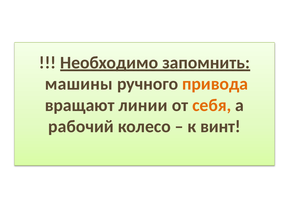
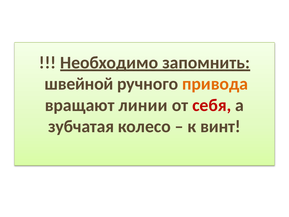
машины: машины -> швейной (79, 84)
себя colour: orange -> red (212, 105)
рабочий: рабочий -> зубчатая (81, 126)
